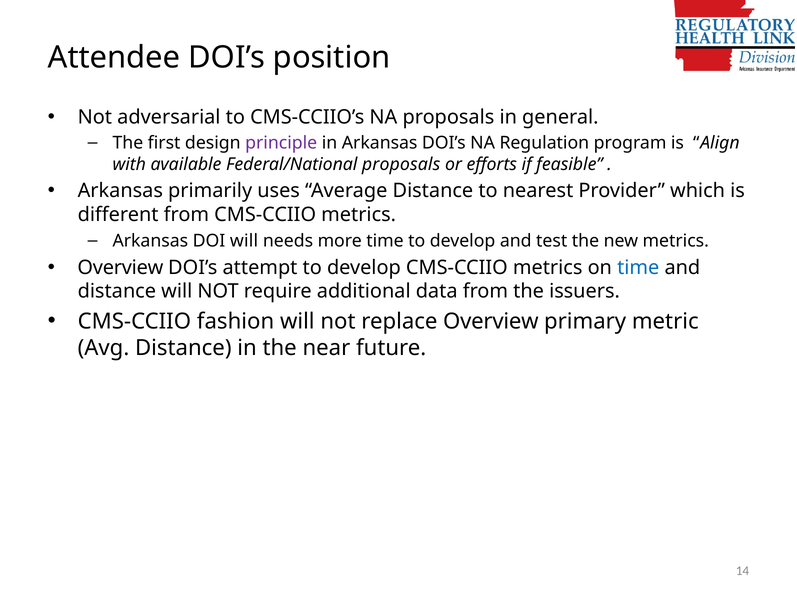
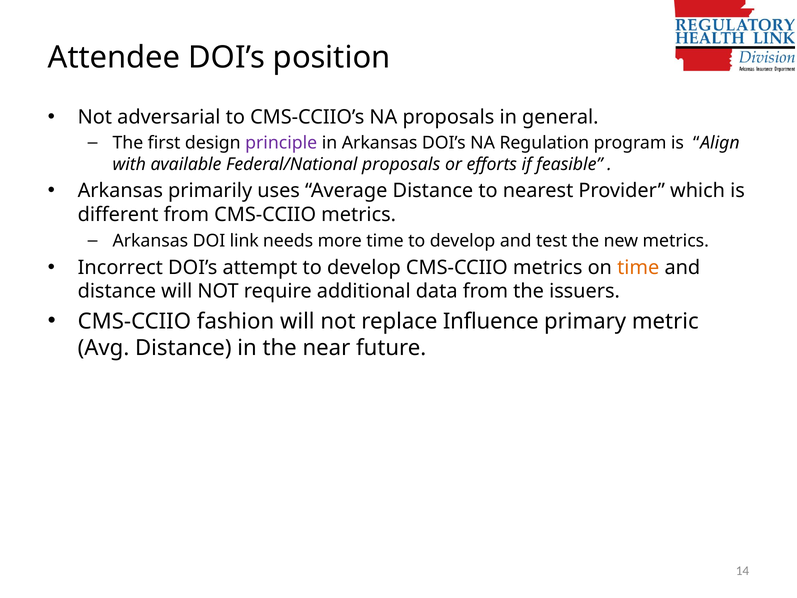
DOI will: will -> link (244, 241)
Overview: Overview -> Incorrect (120, 267)
time colour: blue -> orange (638, 267)
replace Overview: Overview -> Influence (491, 321)
